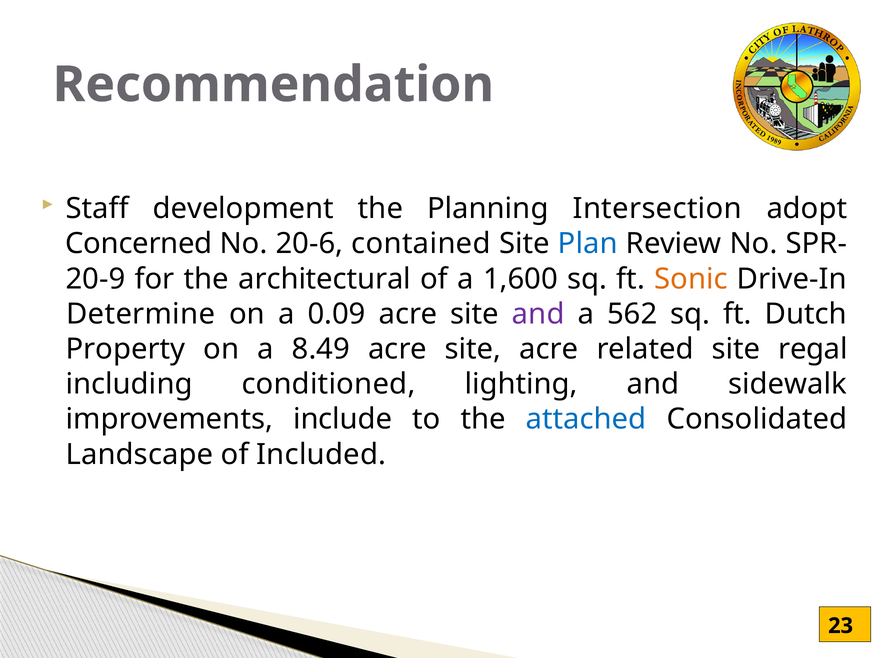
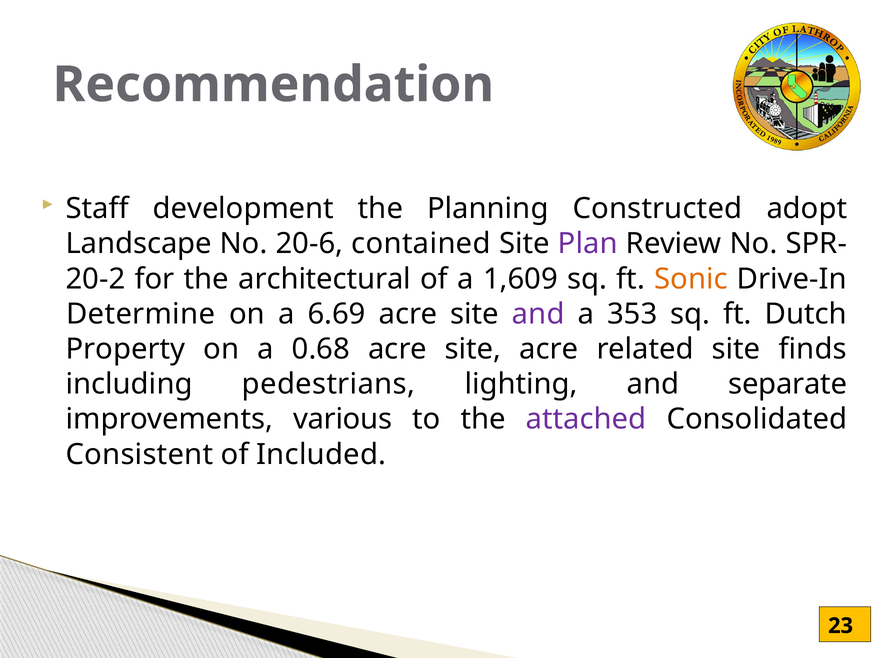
Intersection: Intersection -> Constructed (657, 209)
Concerned: Concerned -> Landscape (139, 244)
Plan colour: blue -> purple (588, 244)
20-9: 20-9 -> 20-2 (96, 279)
1,600: 1,600 -> 1,609 (521, 279)
0.09: 0.09 -> 6.69 (337, 314)
562: 562 -> 353 (632, 314)
8.49: 8.49 -> 0.68 (321, 349)
regal: regal -> finds (813, 349)
conditioned: conditioned -> pedestrians (328, 384)
sidewalk: sidewalk -> separate (788, 384)
include: include -> various (343, 420)
attached colour: blue -> purple (586, 420)
Landscape: Landscape -> Consistent (139, 455)
